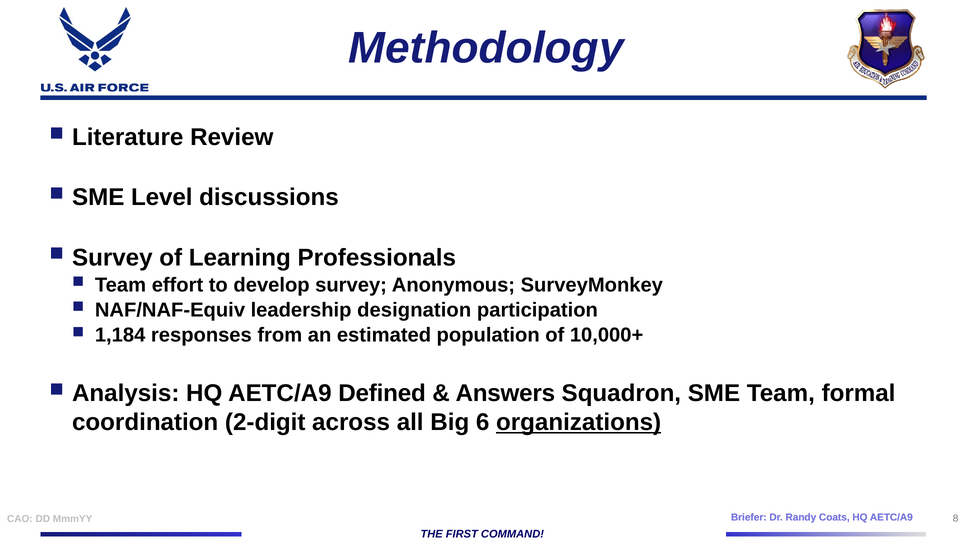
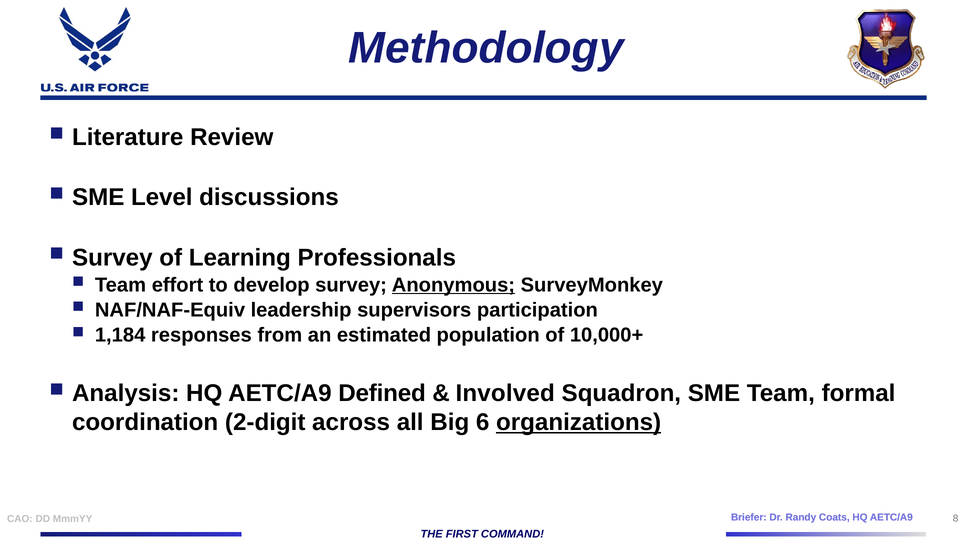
Anonymous underline: none -> present (453, 285)
designation: designation -> supervisors (414, 310)
Answers: Answers -> Involved (505, 393)
